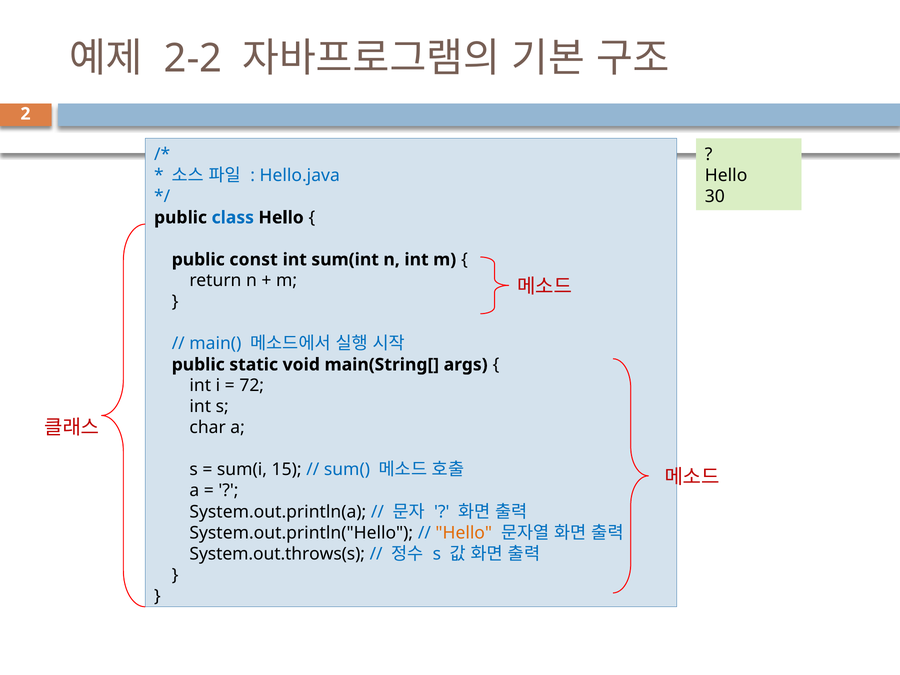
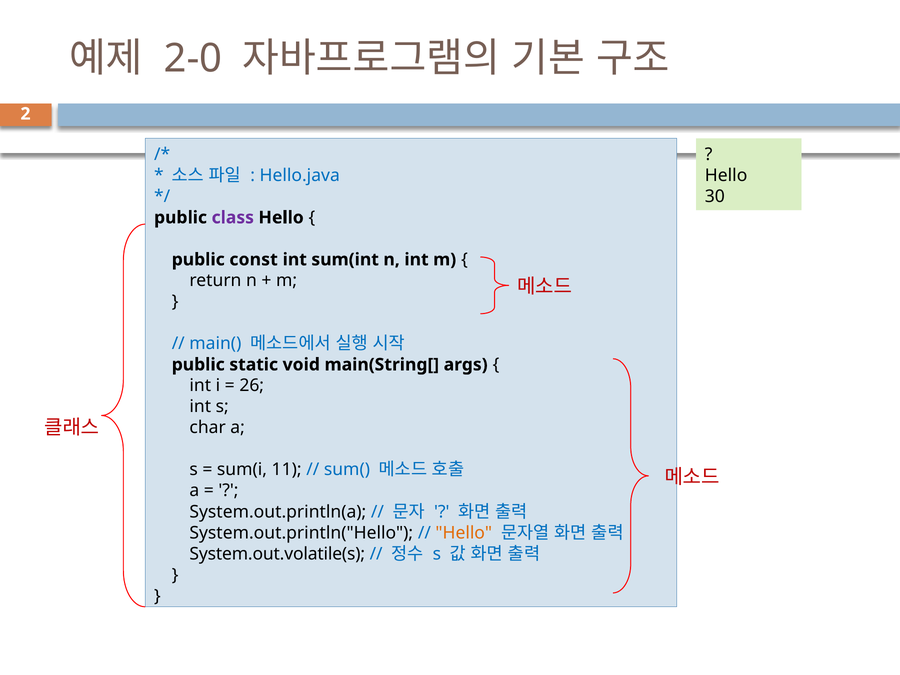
2-2: 2-2 -> 2-0 (193, 59)
class colour: blue -> purple (233, 218)
72: 72 -> 26 (252, 386)
15: 15 -> 11 (287, 470)
System.out.throws(s: System.out.throws(s -> System.out.volatile(s (277, 554)
